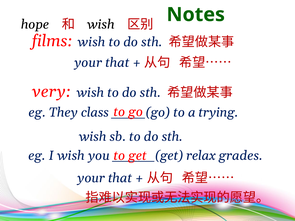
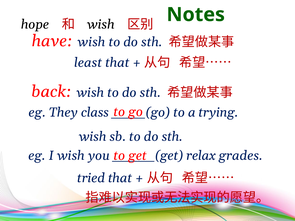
films: films -> have (53, 41)
your: your -> least (88, 63)
very: very -> back (52, 92)
your: your -> tried (91, 178)
